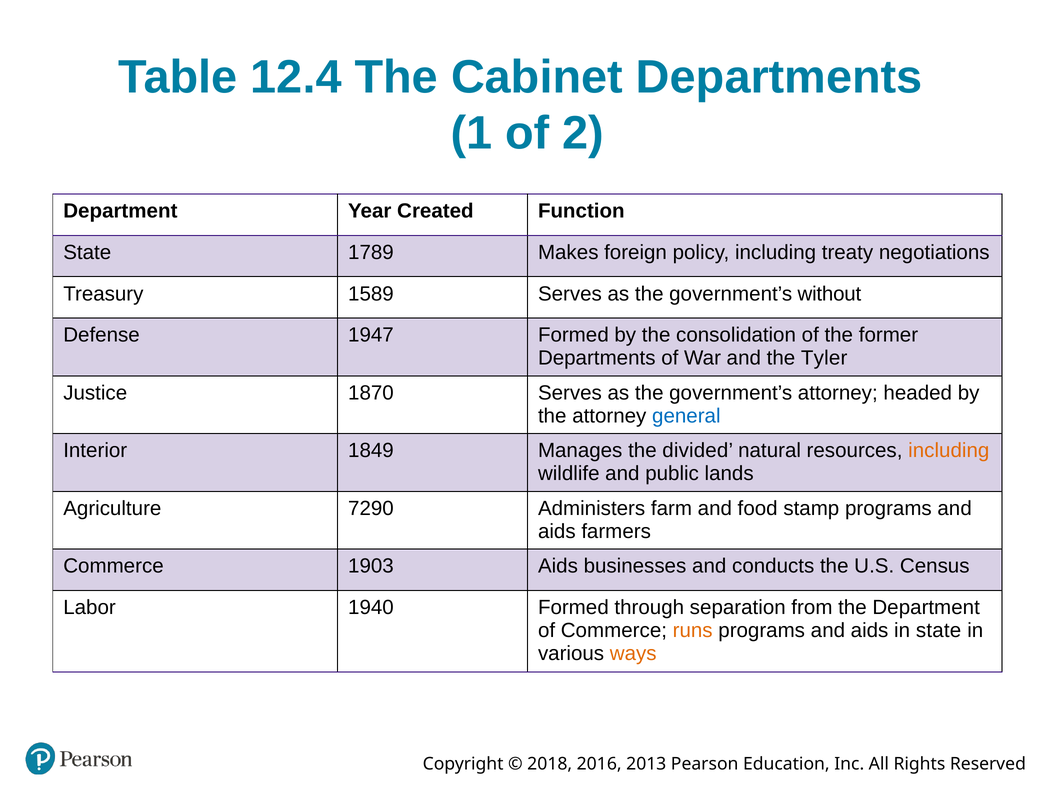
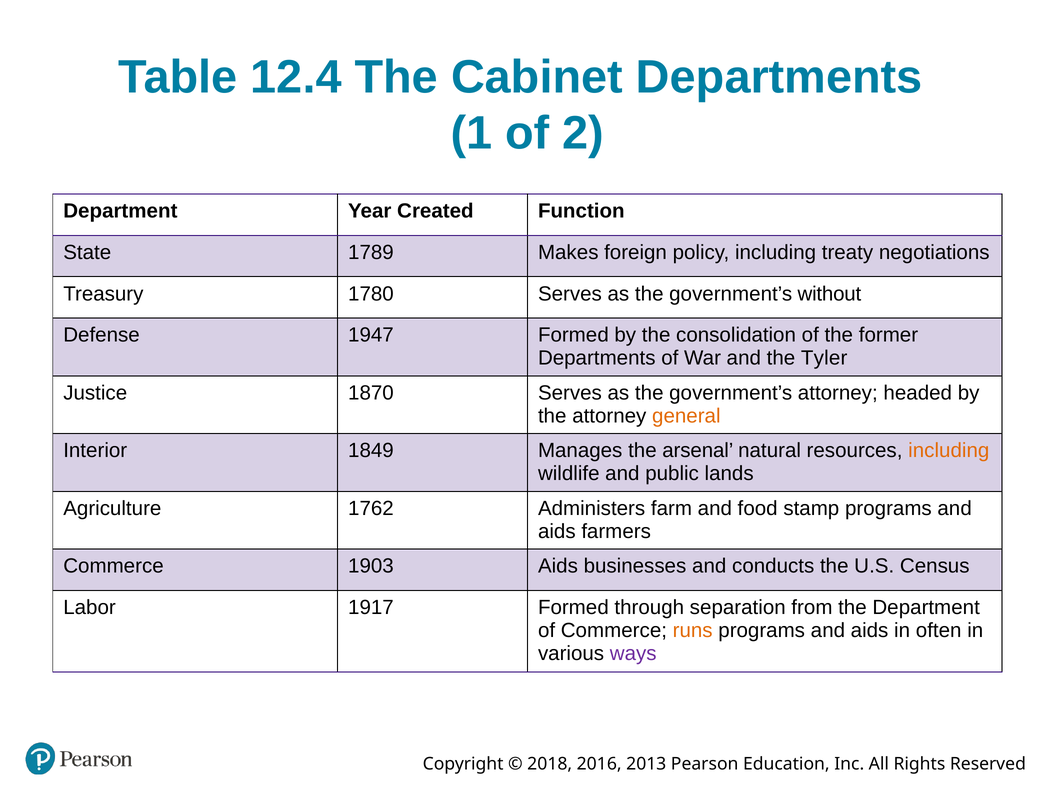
1589: 1589 -> 1780 (371, 294)
general colour: blue -> orange (686, 416)
divided: divided -> arsenal (698, 451)
7290: 7290 -> 1762 (371, 509)
1940: 1940 -> 1917 (371, 608)
in state: state -> often (939, 631)
ways colour: orange -> purple (633, 654)
